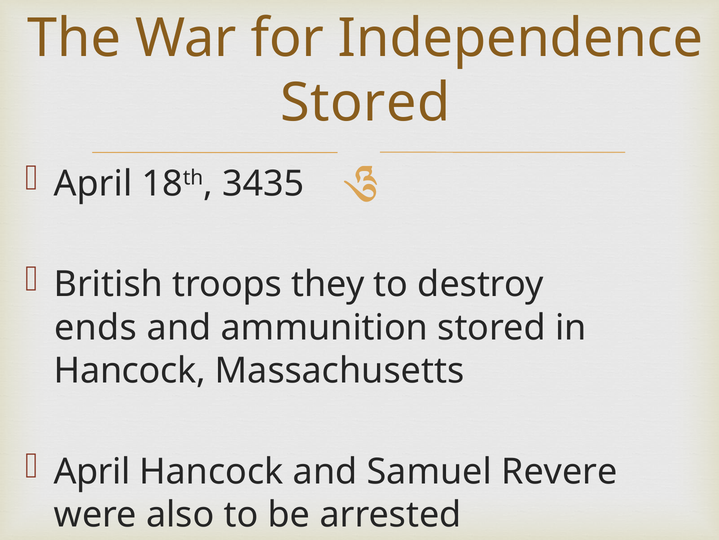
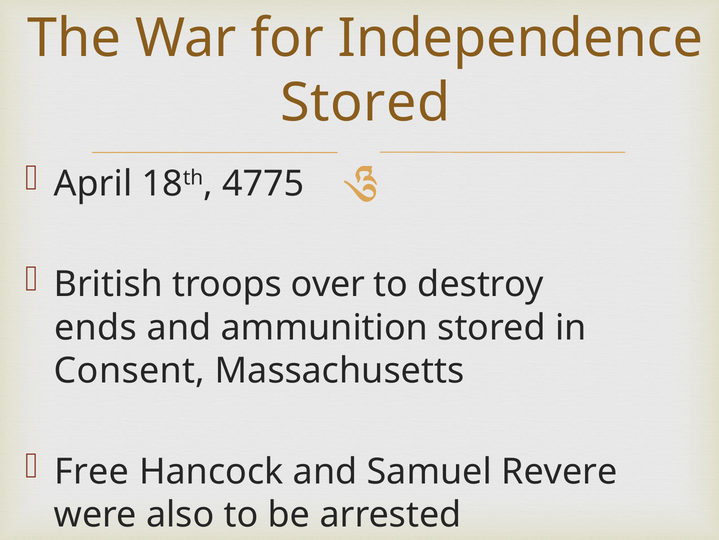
3435: 3435 -> 4775 (263, 183)
they: they -> over (328, 284)
Hancock: Hancock -> Consent (130, 370)
April: April -> Free (92, 471)
